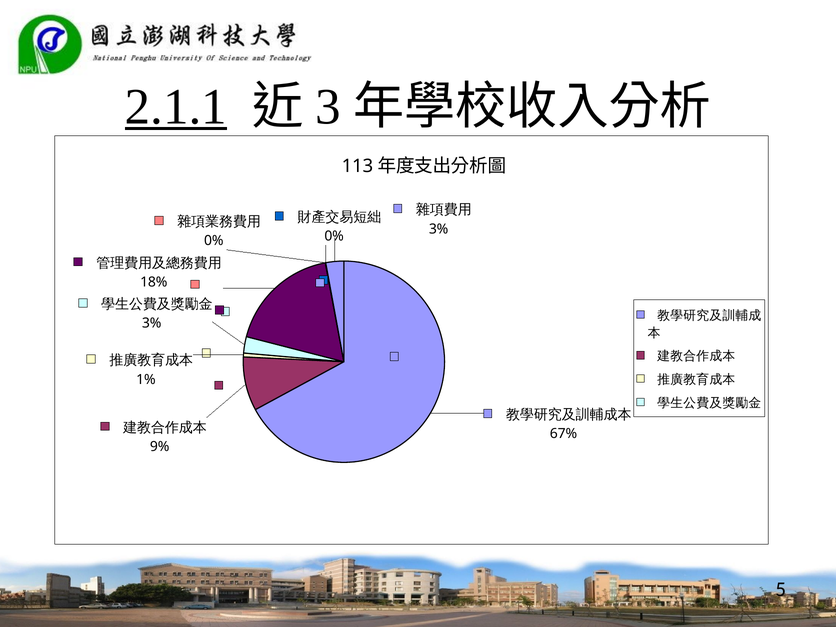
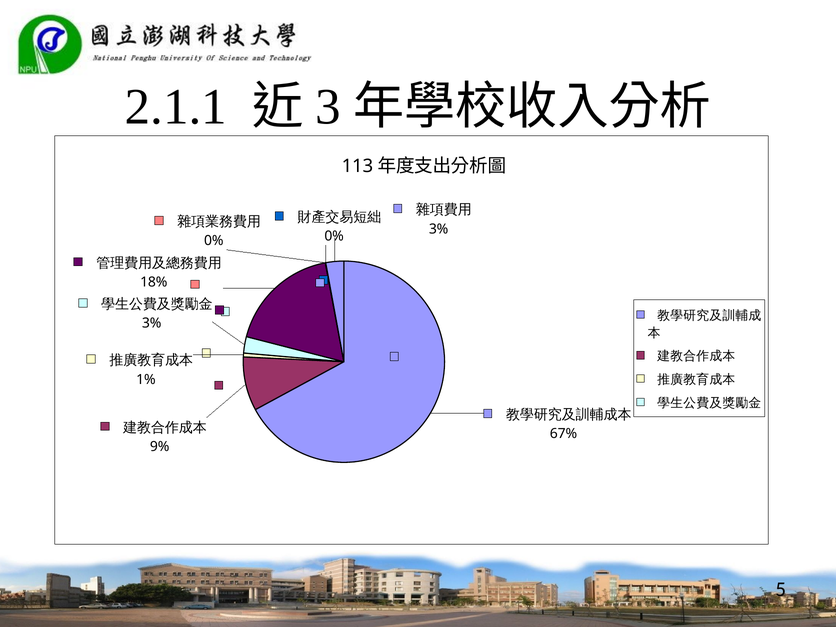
2.1.1 underline: present -> none (176, 107)
